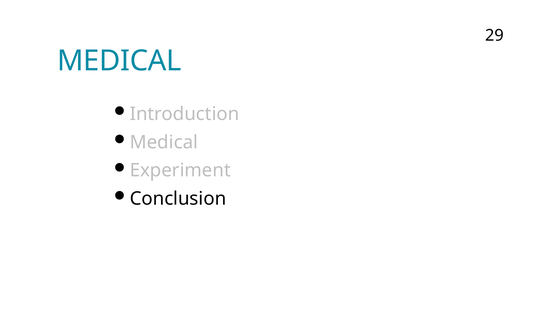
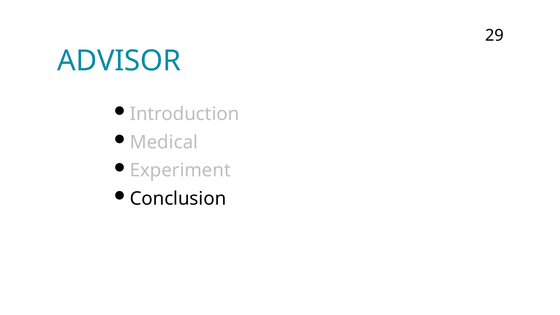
MEDICAL: MEDICAL -> ADVISOR (119, 61)
